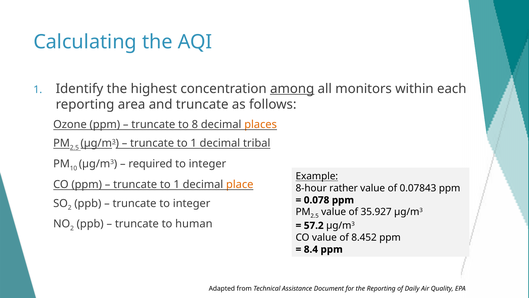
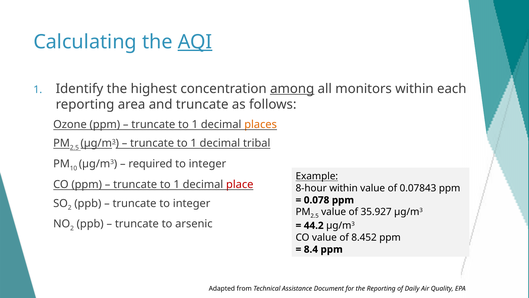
AQI underline: none -> present (195, 42)
8: 8 -> 1 (195, 124)
place colour: orange -> red (240, 184)
8-hour rather: rather -> within (344, 188)
human: human -> arsenic (194, 224)
57.2: 57.2 -> 44.2 (314, 225)
